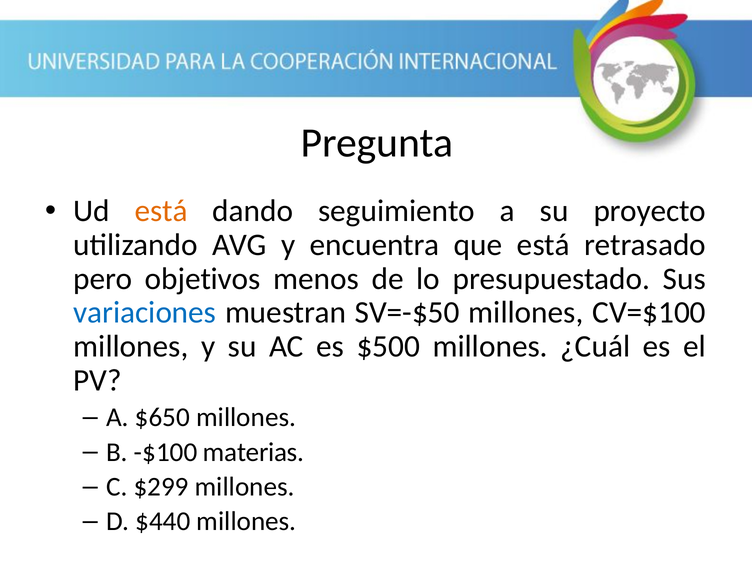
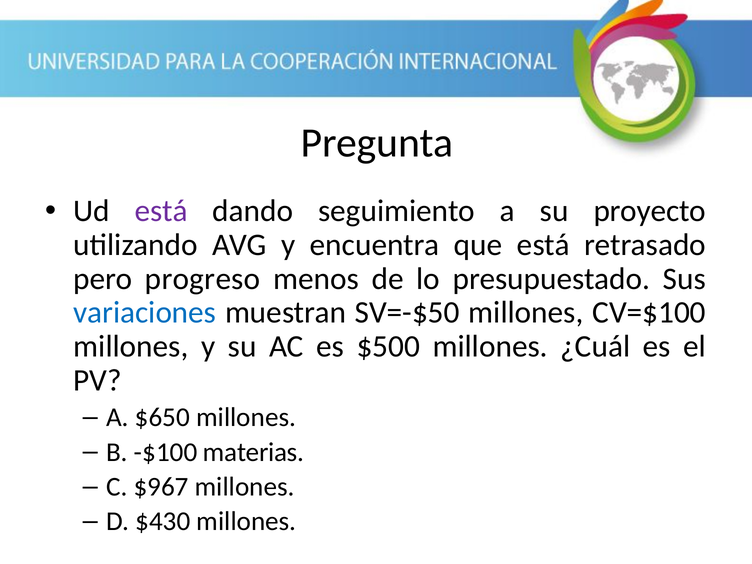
está colour: orange -> purple (161, 211)
objetivos: objetivos -> progreso (203, 279)
$299: $299 -> $967 (161, 487)
$440: $440 -> $430 (163, 521)
